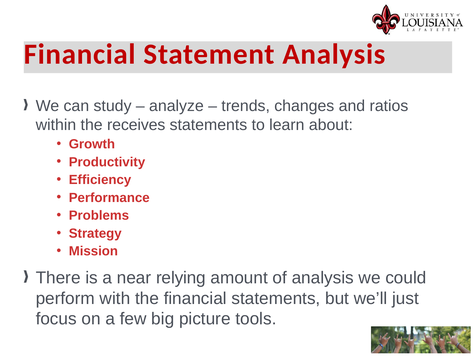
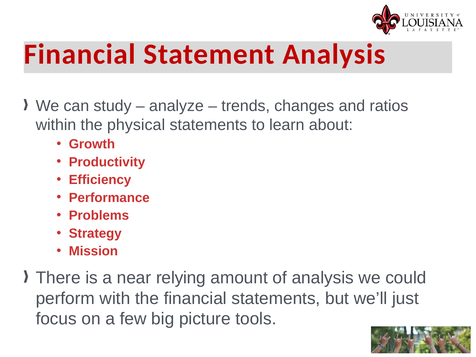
receives: receives -> physical (136, 125)
